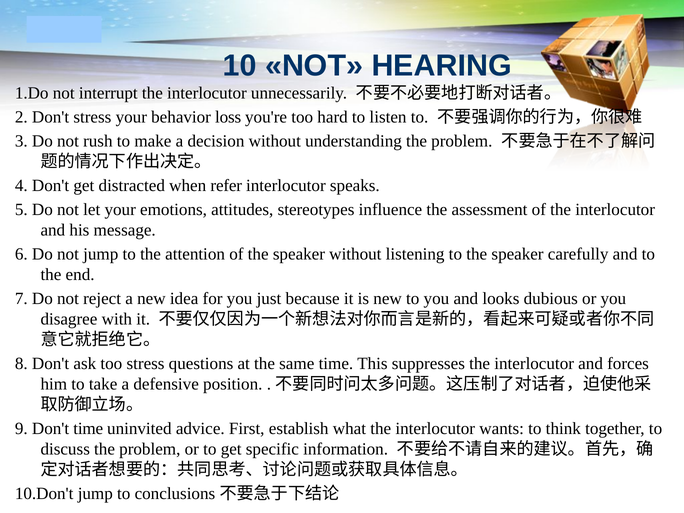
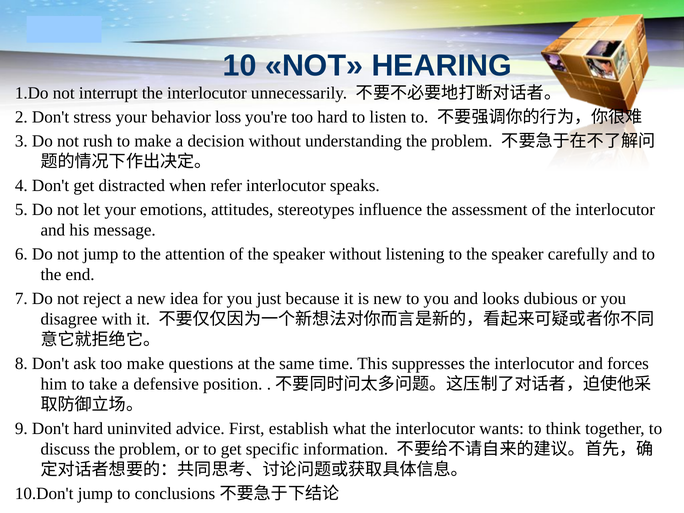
too stress: stress -> make (145, 363)
Don't time: time -> hard (88, 428)
